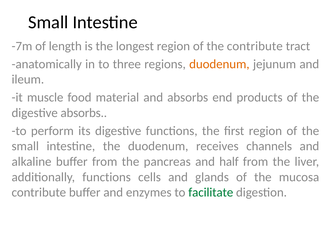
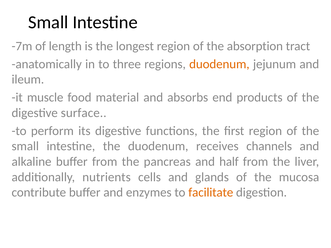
the contribute: contribute -> absorption (255, 46)
digestive absorbs: absorbs -> surface (84, 113)
additionally functions: functions -> nutrients (107, 177)
facilitate colour: green -> orange (211, 193)
